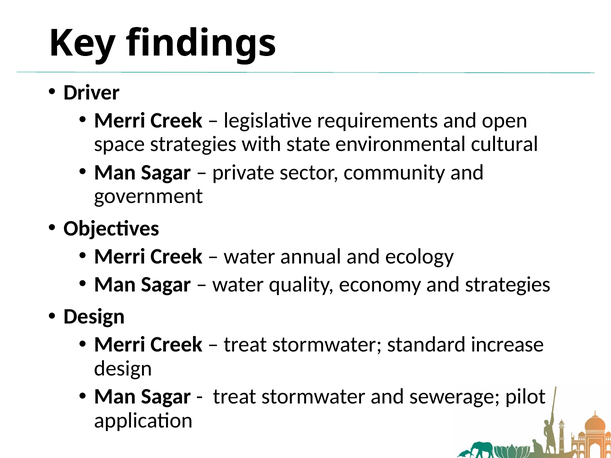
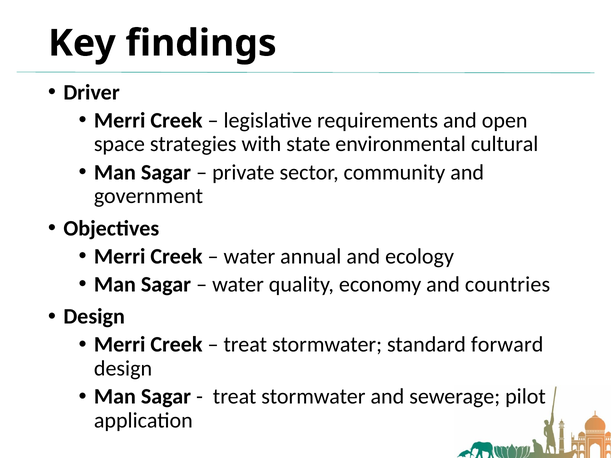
and strategies: strategies -> countries (508, 285)
increase: increase -> forward (507, 345)
